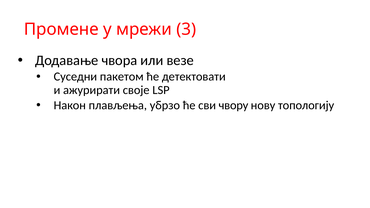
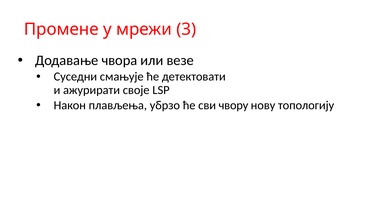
пакетом: пакетом -> смањује (122, 77)
